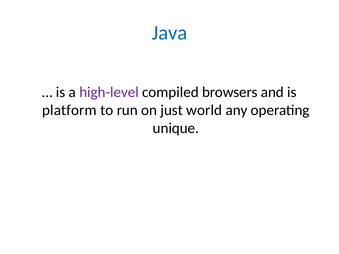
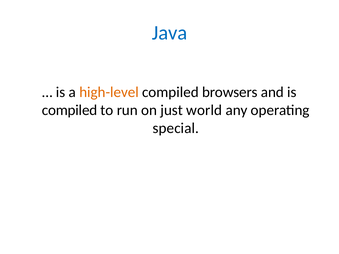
high-level colour: purple -> orange (109, 92)
platform: platform -> compiled (70, 110)
unique: unique -> special (176, 128)
